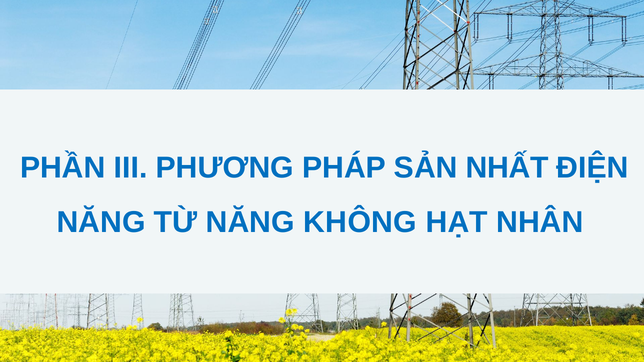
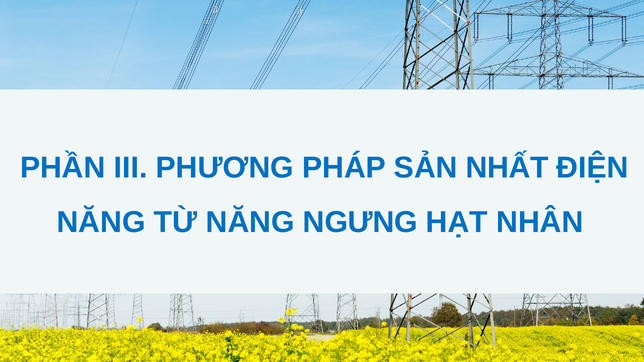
KHÔNG: KHÔNG -> NGƯNG (360, 222)
